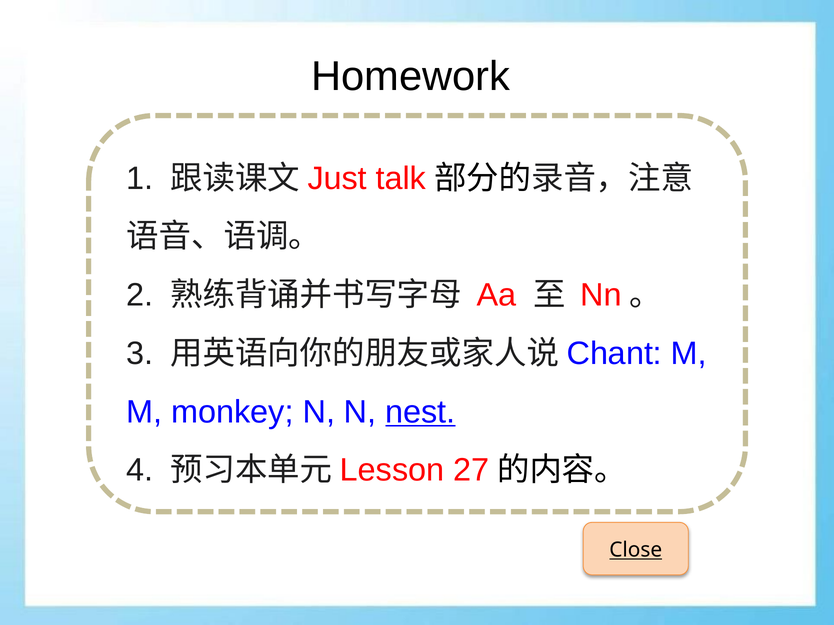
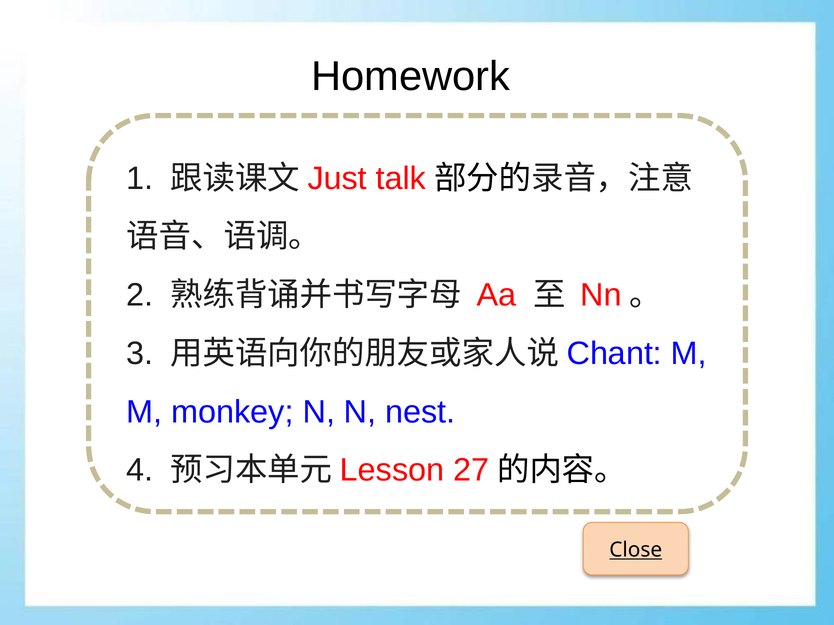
nest underline: present -> none (420, 412)
